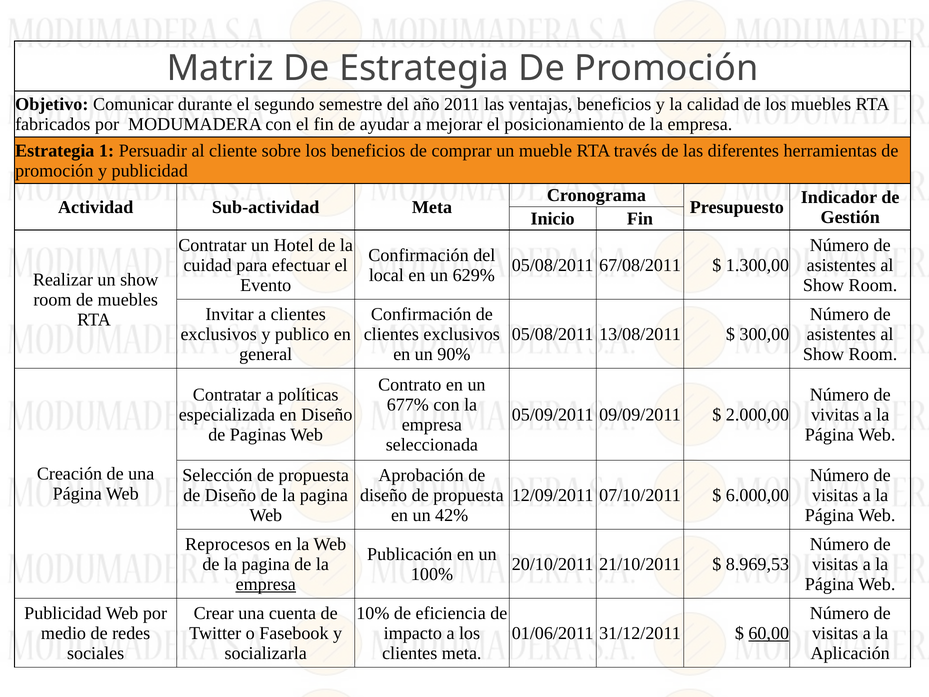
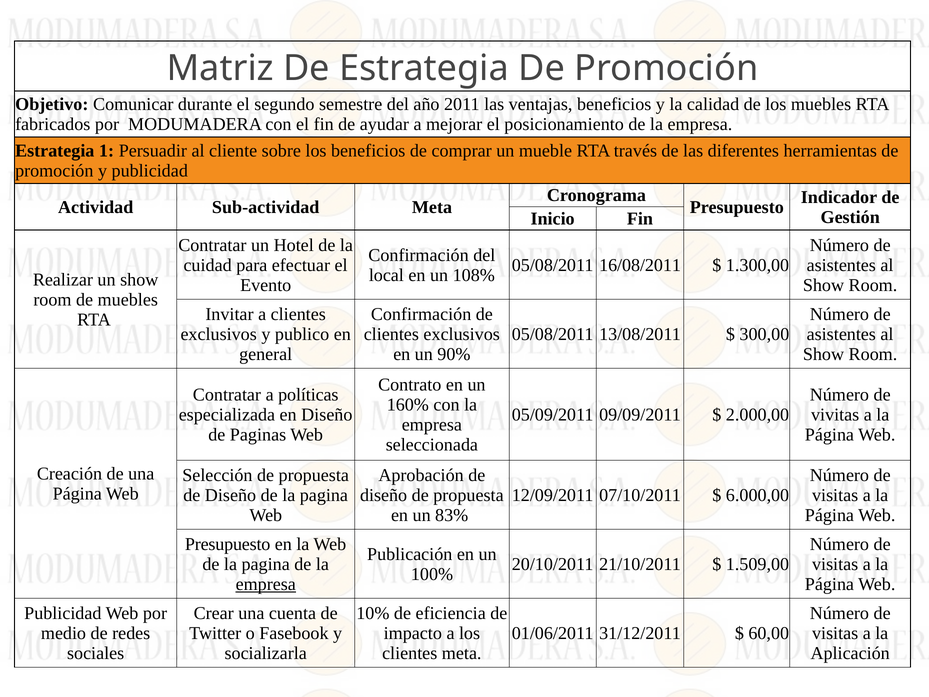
67/08/2011: 67/08/2011 -> 16/08/2011 (640, 265)
629%: 629% -> 108% (474, 275)
677%: 677% -> 160% (408, 405)
42%: 42% -> 83% (452, 515)
Reprocesos: Reprocesos -> Presupuesto (228, 544)
8.969,53: 8.969,53 -> 1.509,00 (757, 564)
60,00 underline: present -> none (769, 633)
